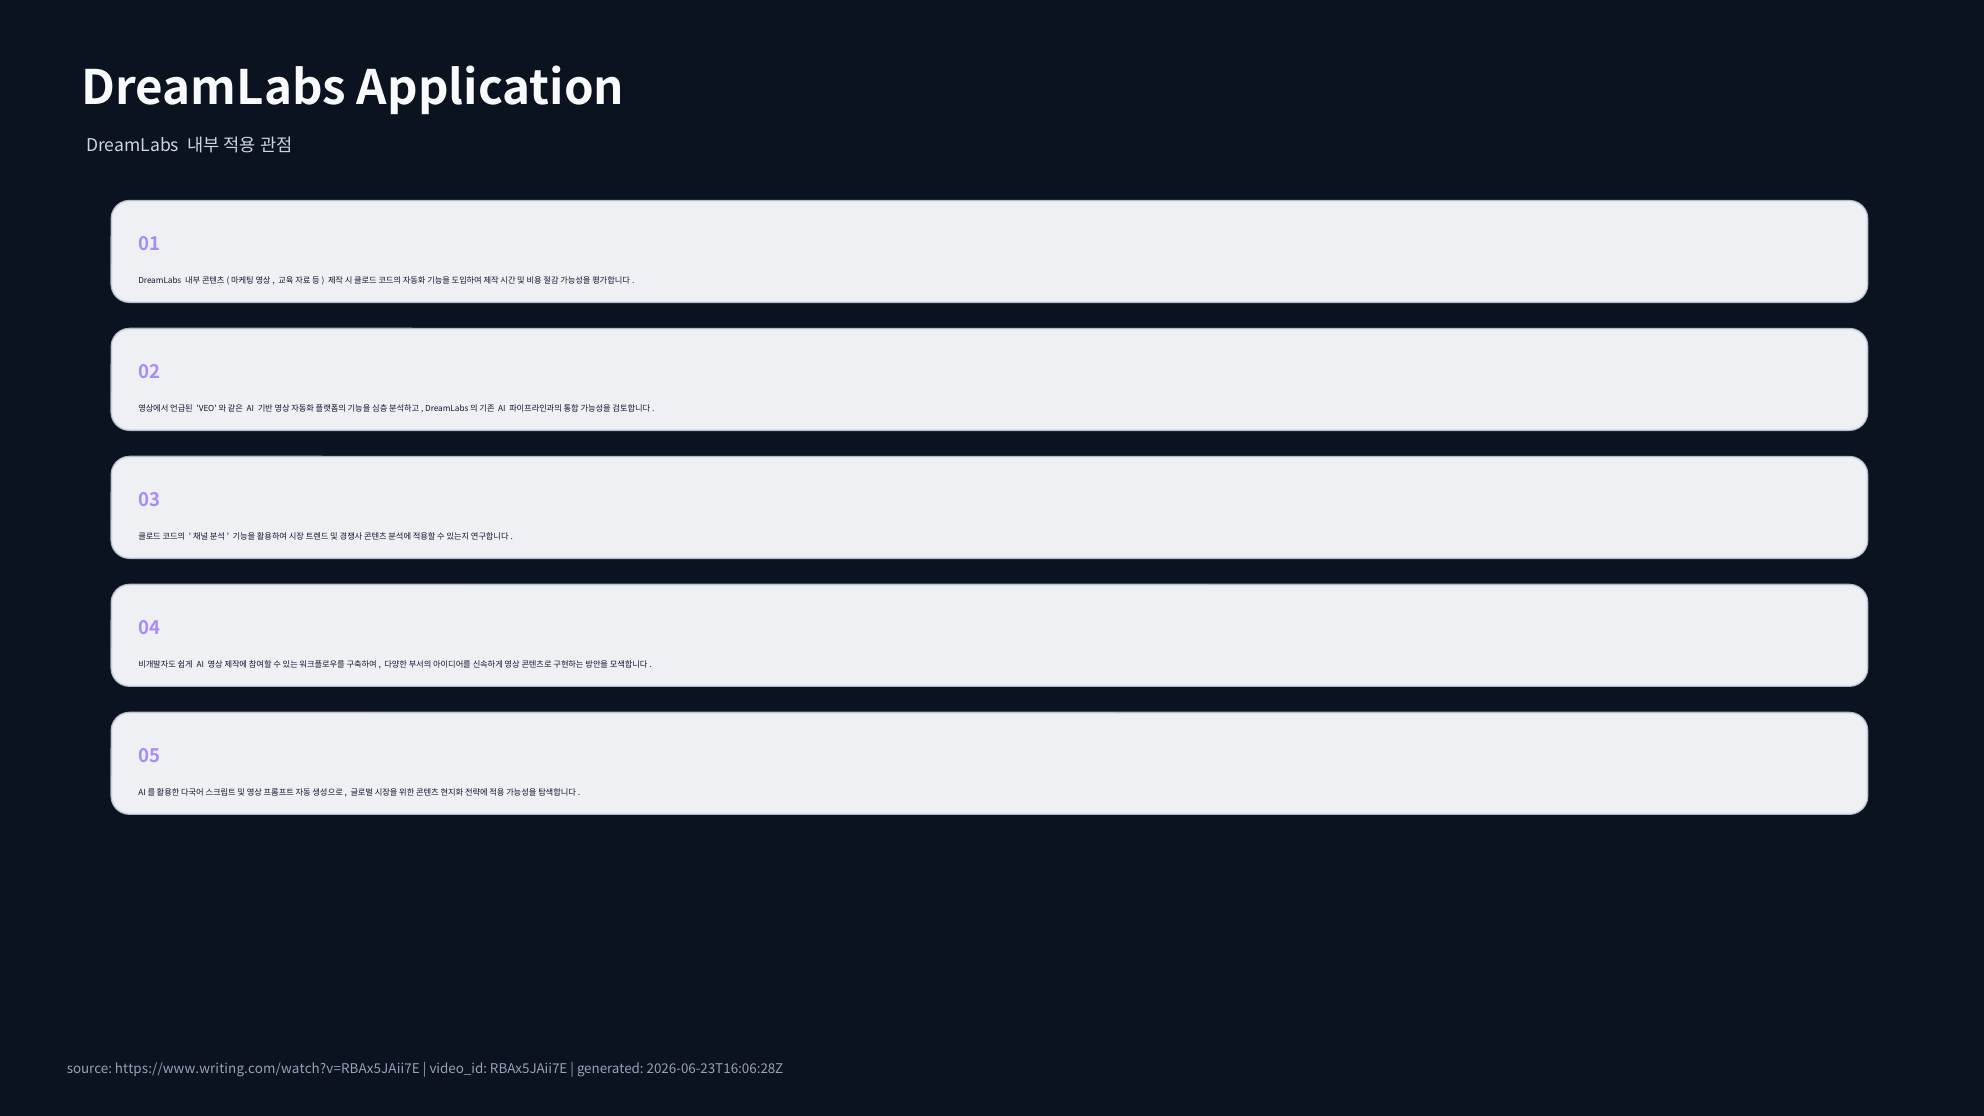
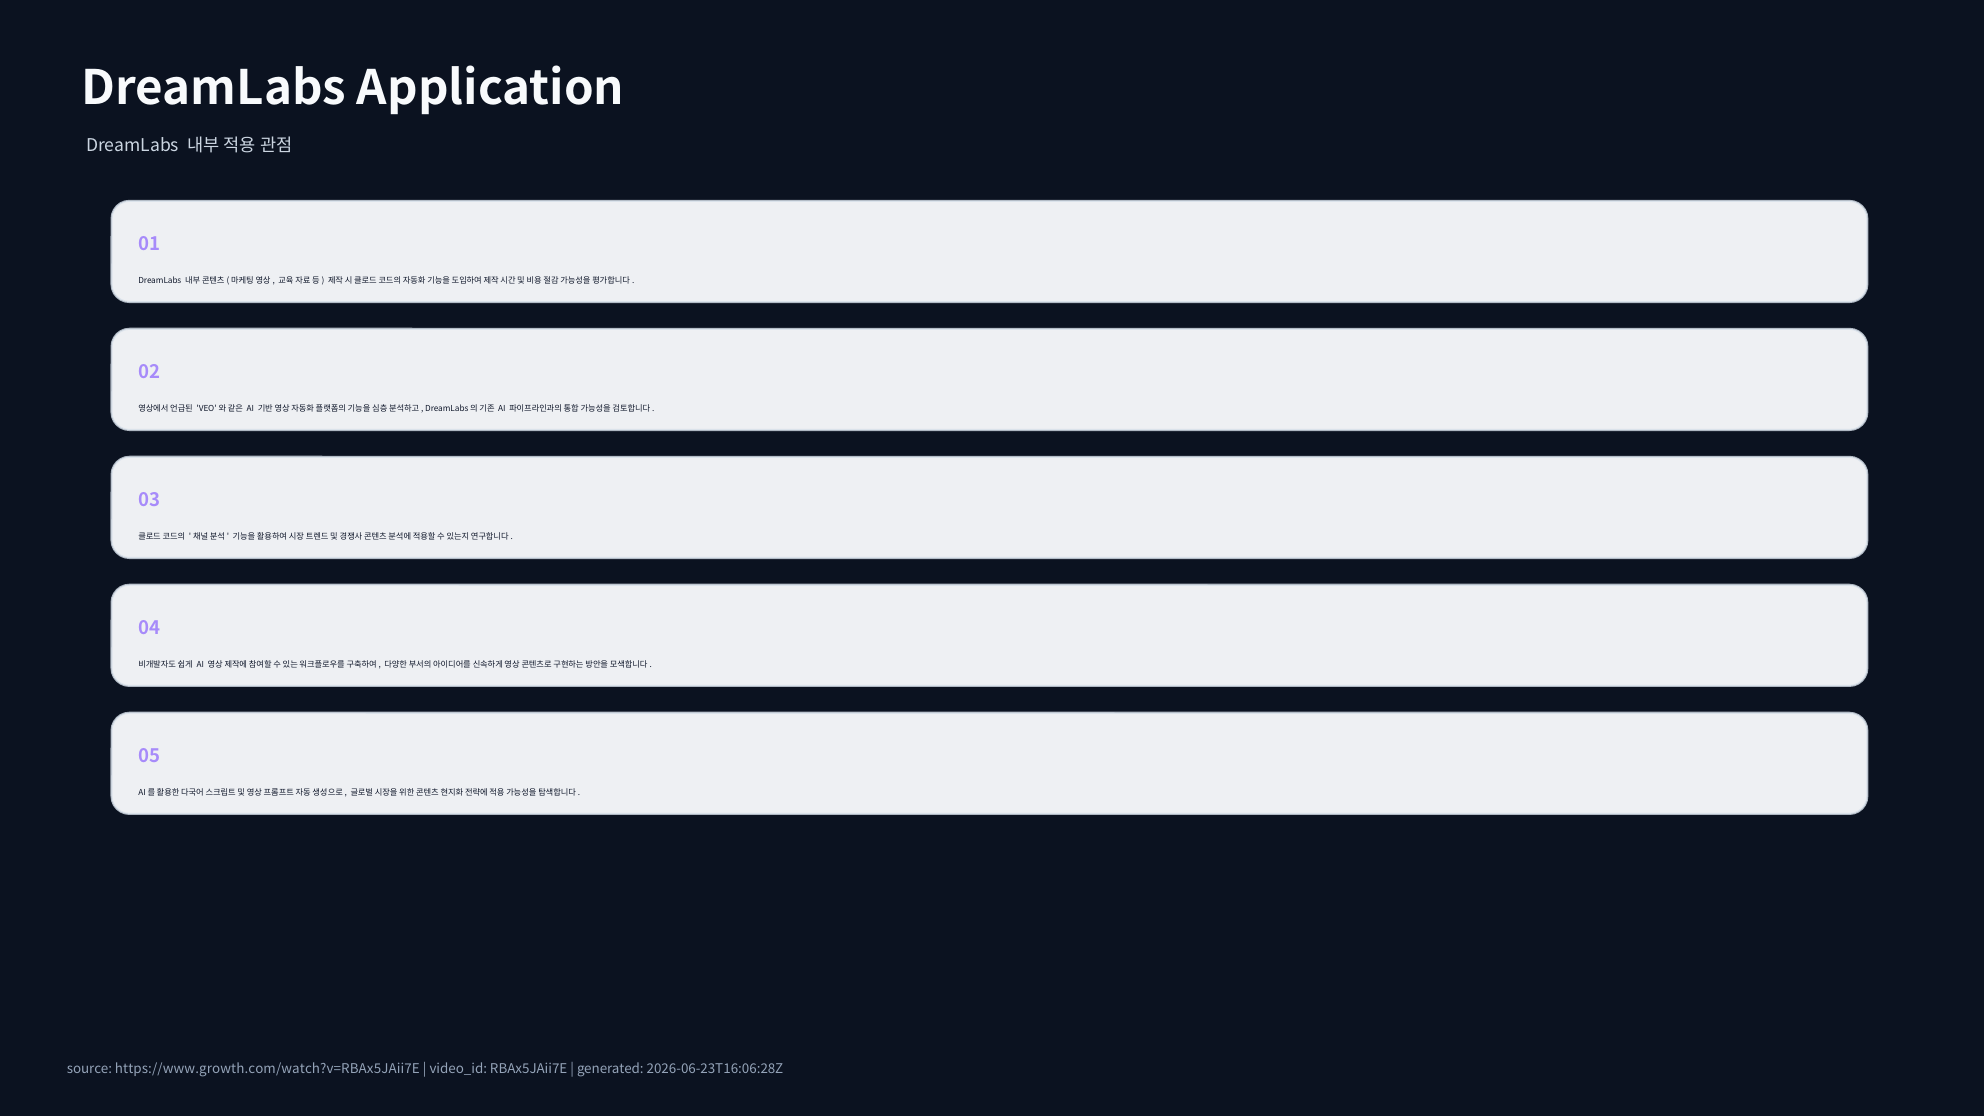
https://www.writing.com/watch?v=RBAx5JAii7E: https://www.writing.com/watch?v=RBAx5JAii7E -> https://www.growth.com/watch?v=RBAx5JAii7E (267, 1069)
